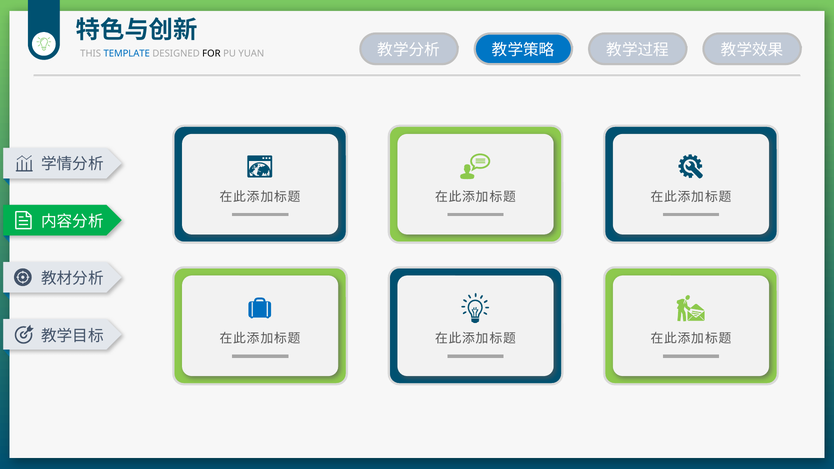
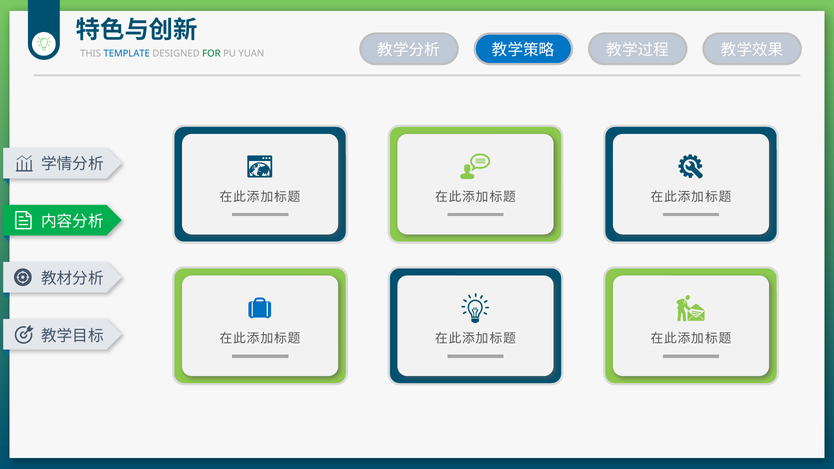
FOR colour: black -> green (211, 53)
